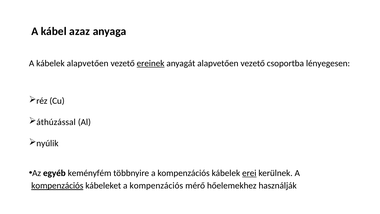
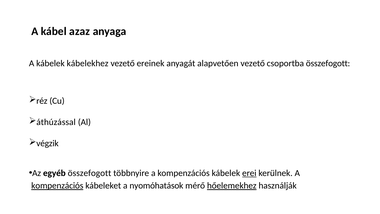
kábelek alapvetően: alapvetően -> kábelekhez (88, 63)
ereinek underline: present -> none (151, 63)
csoportba lényegesen: lényegesen -> összefogott (328, 63)
nyúlik: nyúlik -> végzik (47, 143)
egyéb keményfém: keményfém -> összefogott (90, 173)
kábeleket a kompenzációs: kompenzációs -> nyomóhatások (156, 185)
hőelemekhez underline: none -> present (232, 185)
